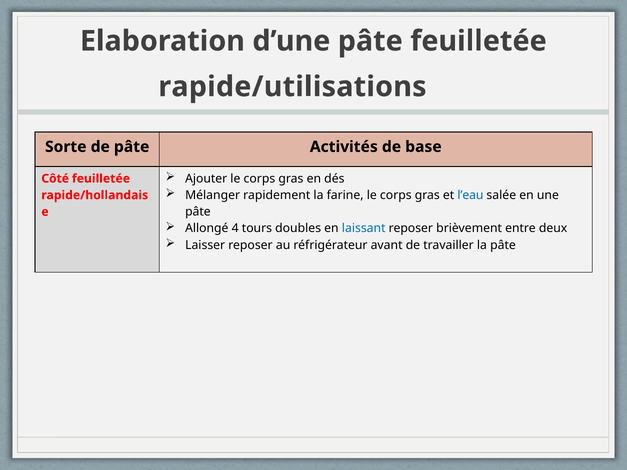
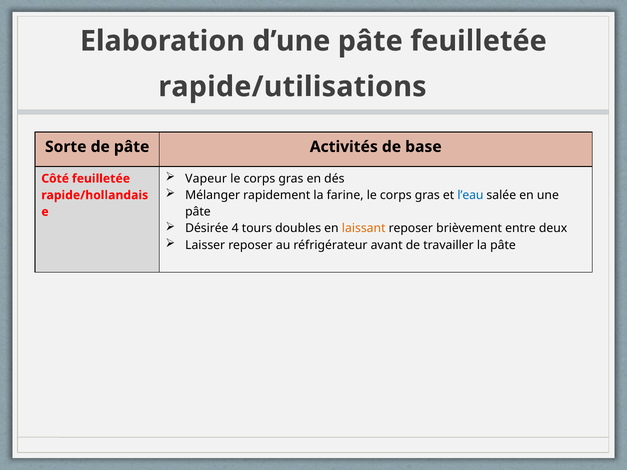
Ajouter: Ajouter -> Vapeur (206, 179)
Allongé: Allongé -> Désirée (207, 229)
laissant colour: blue -> orange (364, 229)
